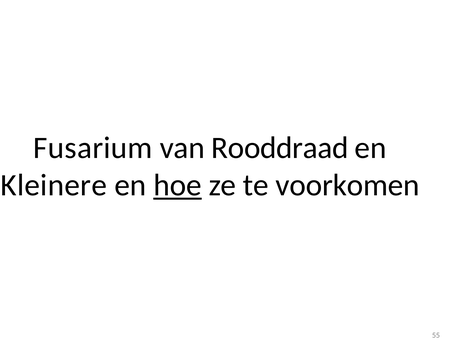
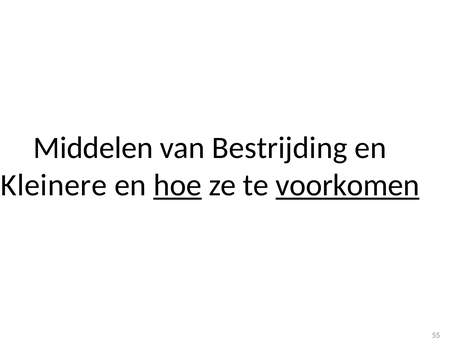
Fusarium: Fusarium -> Middelen (93, 148)
Rooddraad: Rooddraad -> Bestrijding (280, 148)
voorkomen underline: none -> present (348, 185)
